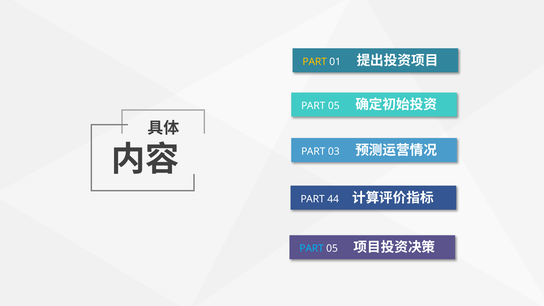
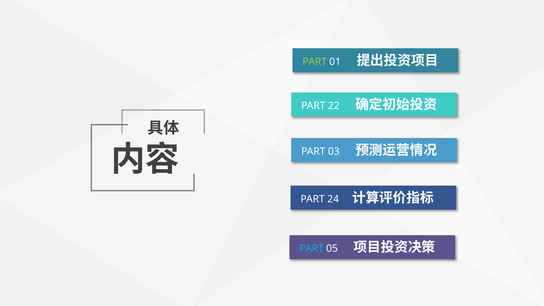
PART colour: yellow -> light green (315, 62)
05: 05 -> 22 (334, 106)
44: 44 -> 24 (333, 199)
